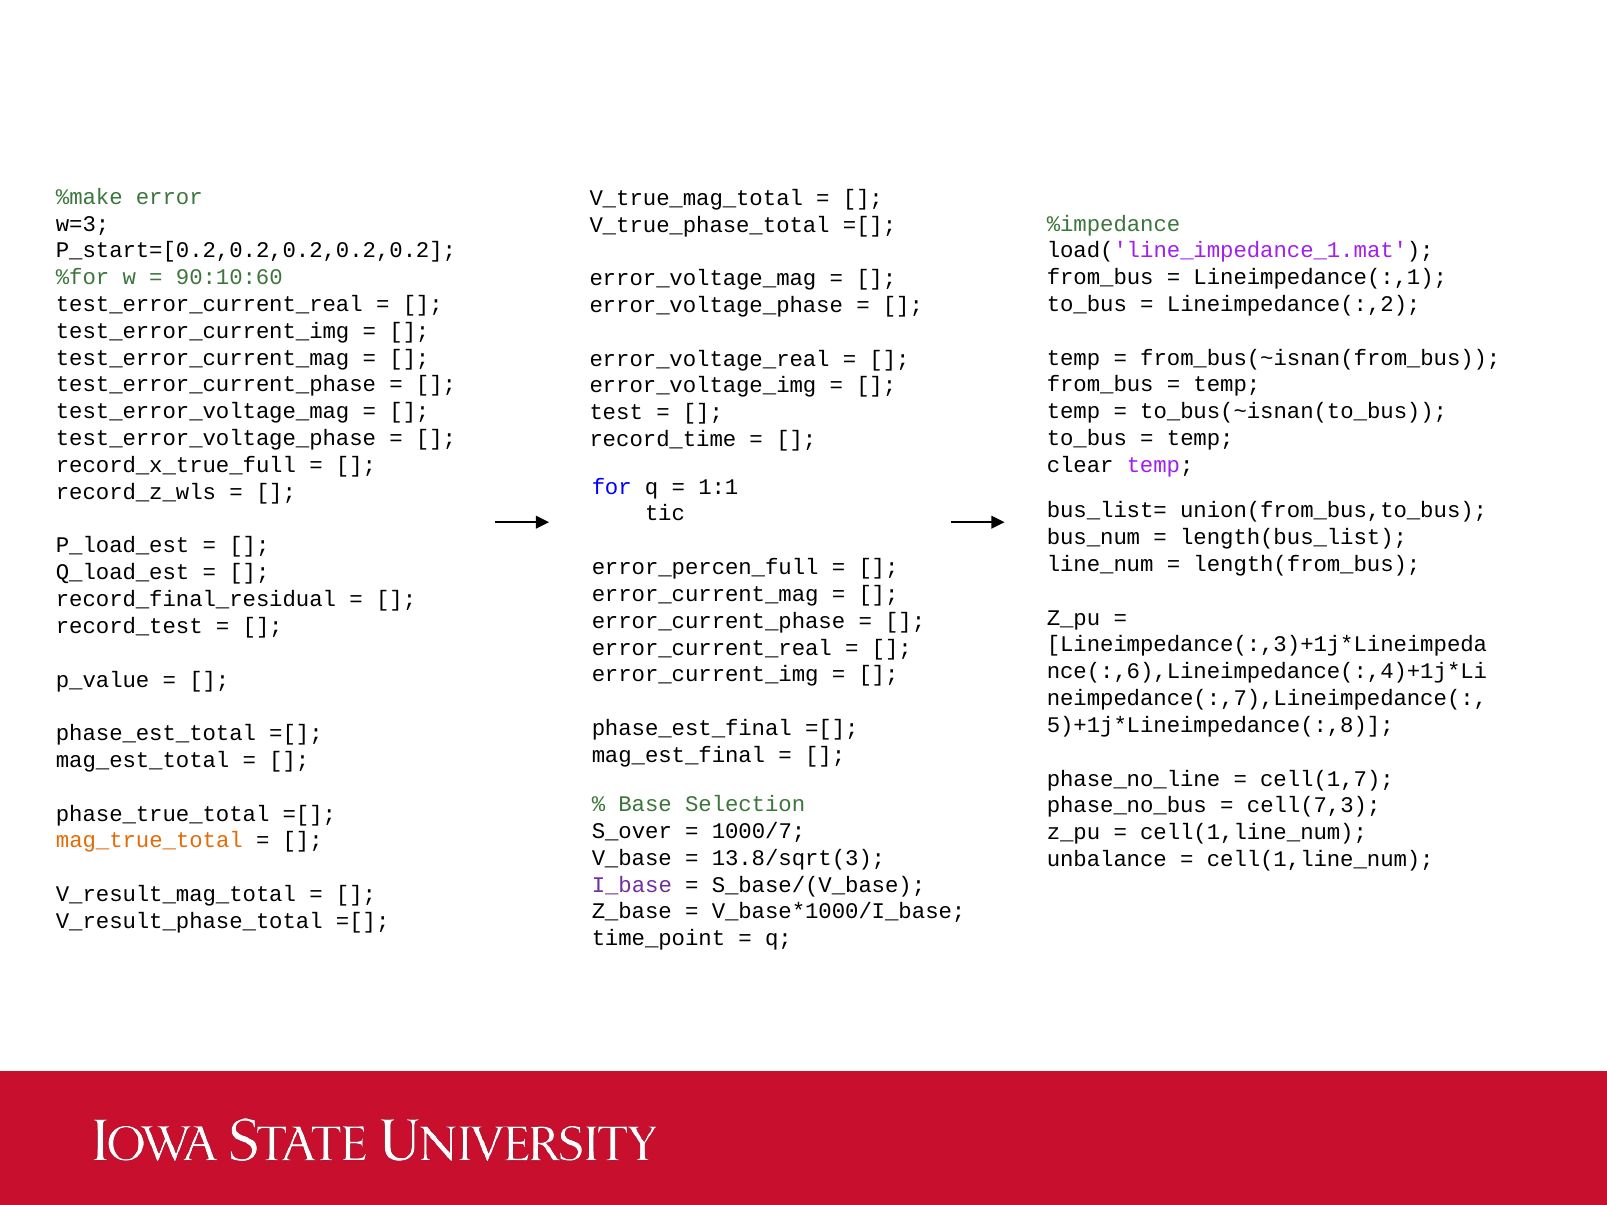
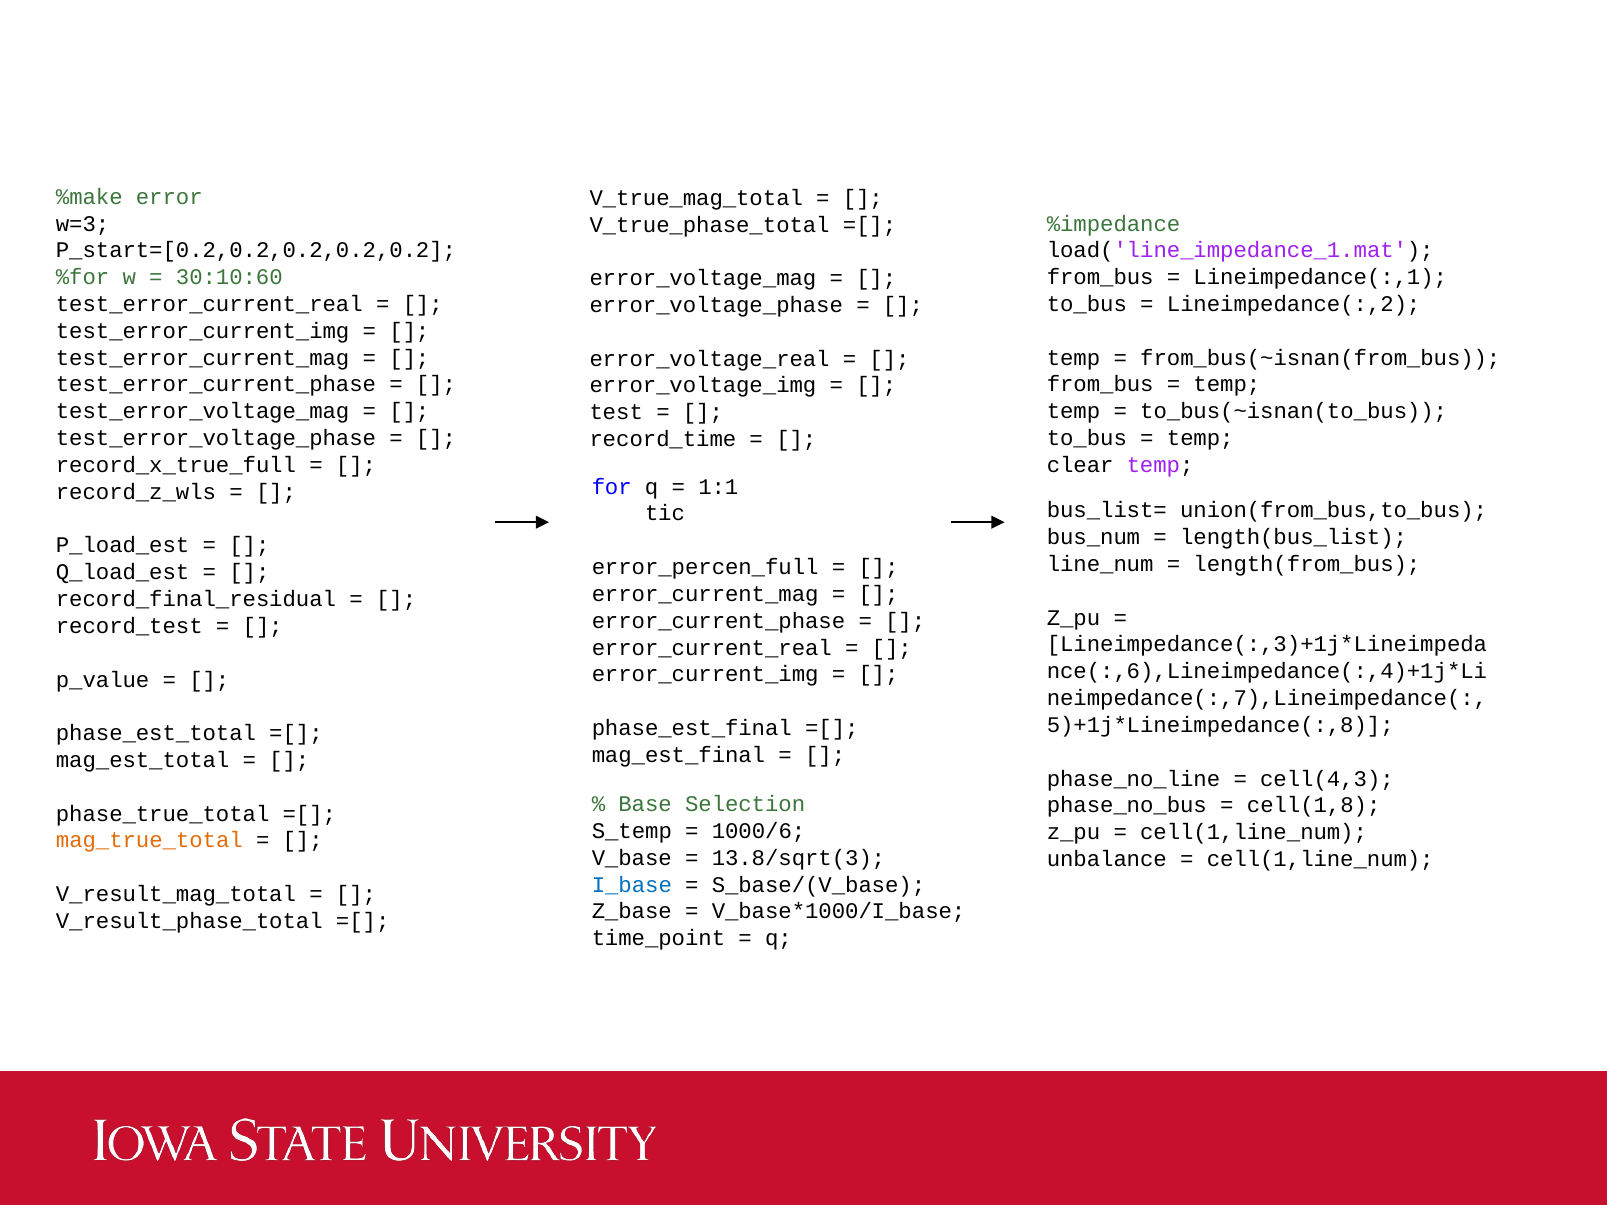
90:10:60: 90:10:60 -> 30:10:60 (229, 277)
cell(1,7: cell(1,7 -> cell(4,3 (1327, 779)
cell(7,3: cell(7,3 -> cell(1,8 (1314, 806)
S_over: S_over -> S_temp (632, 831)
1000/7: 1000/7 -> 1000/6 (759, 831)
I_base colour: purple -> blue (632, 885)
